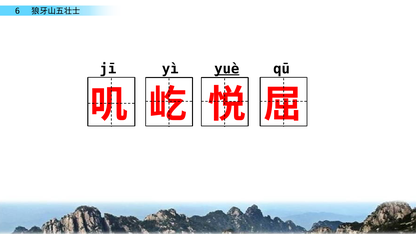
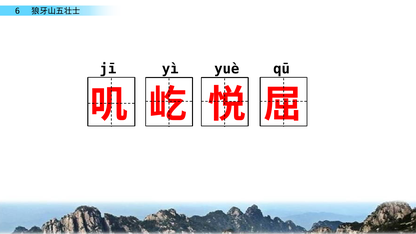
yuè underline: present -> none (227, 69)
